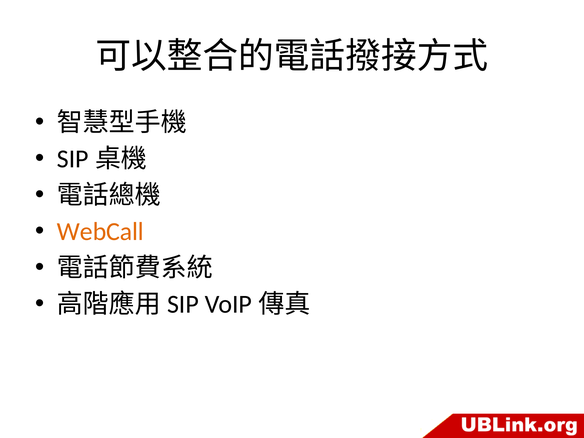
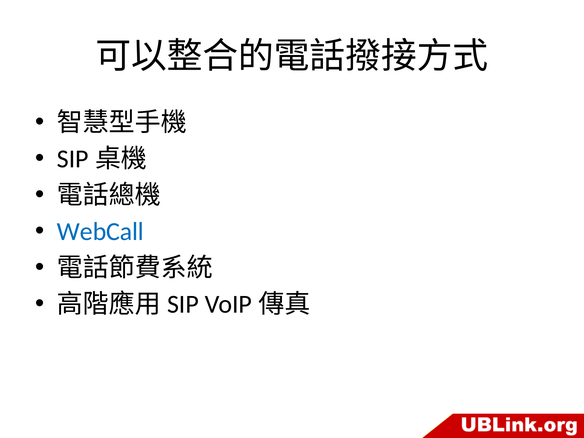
WebCall colour: orange -> blue (100, 232)
